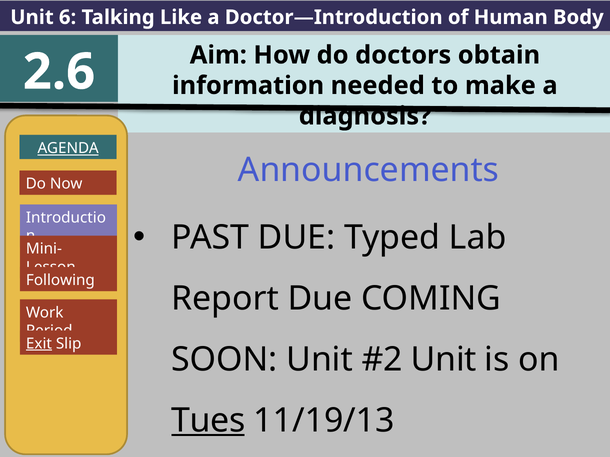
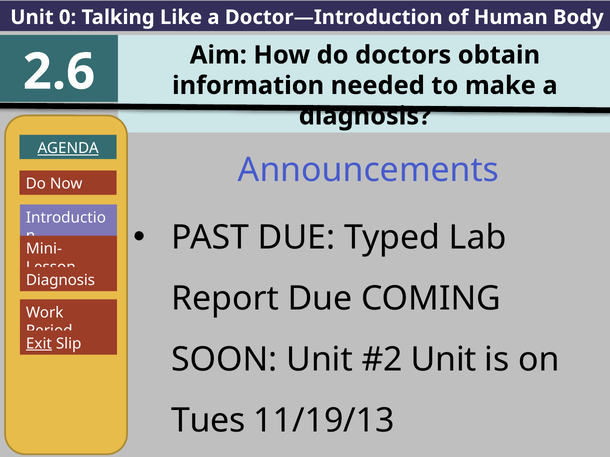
6: 6 -> 0 (68, 17)
Following: Following -> Diagnosis (60, 280)
Tues underline: present -> none (208, 421)
